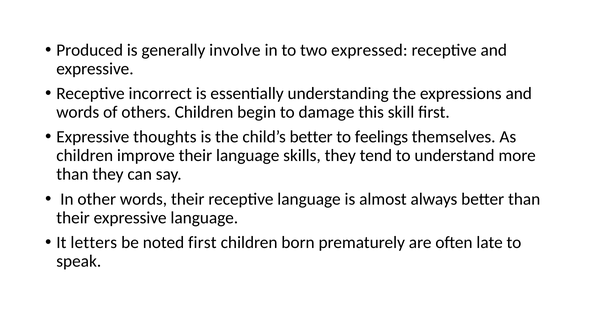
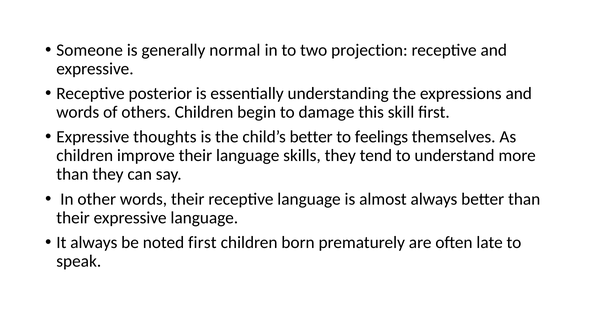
Produced: Produced -> Someone (90, 50)
involve: involve -> normal (235, 50)
expressed: expressed -> projection (369, 50)
incorrect: incorrect -> posterior (160, 94)
It letters: letters -> always (94, 243)
